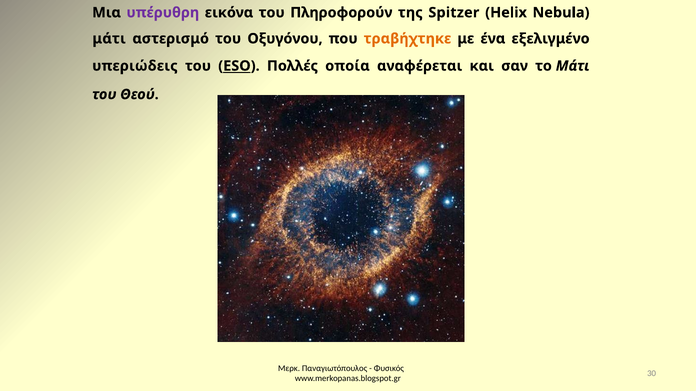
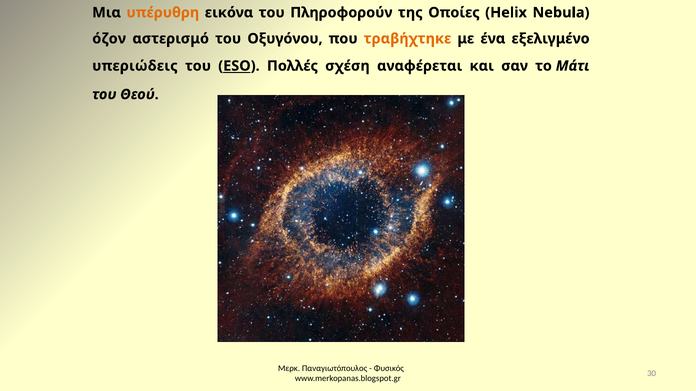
υπέρυθρη colour: purple -> orange (163, 13)
Spitzer: Spitzer -> Οποίες (454, 13)
μάτι: μάτι -> όζον (109, 39)
οποία: οποία -> σχέση (347, 66)
